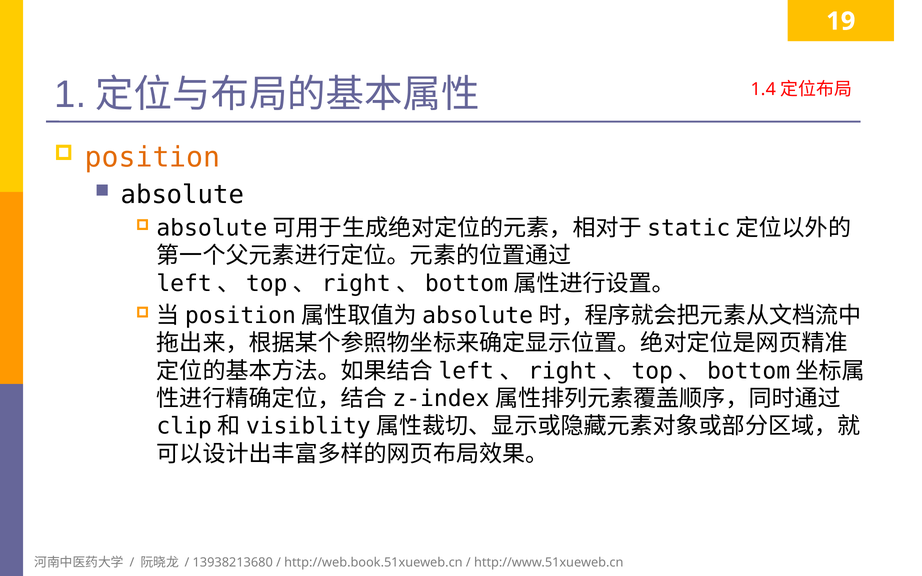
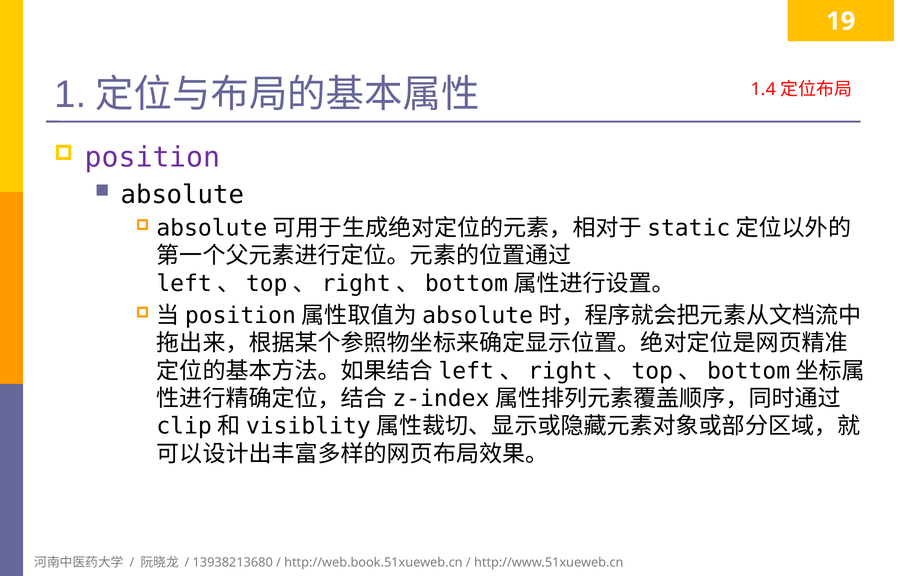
position colour: orange -> purple (153, 157)
